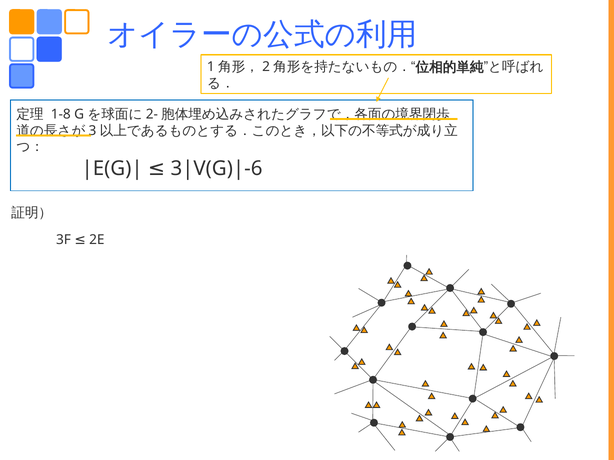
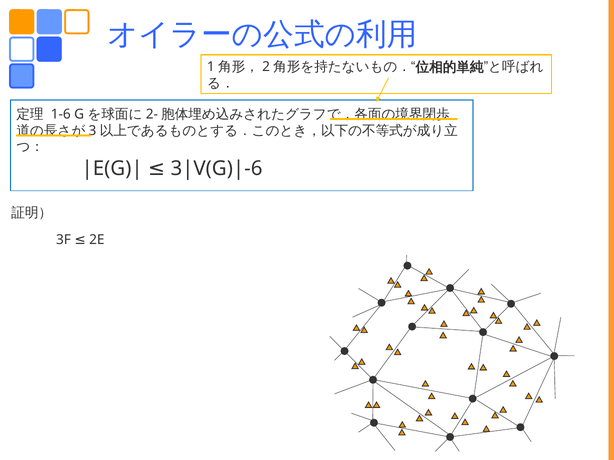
1-8: 1-8 -> 1-6 (61, 114)
